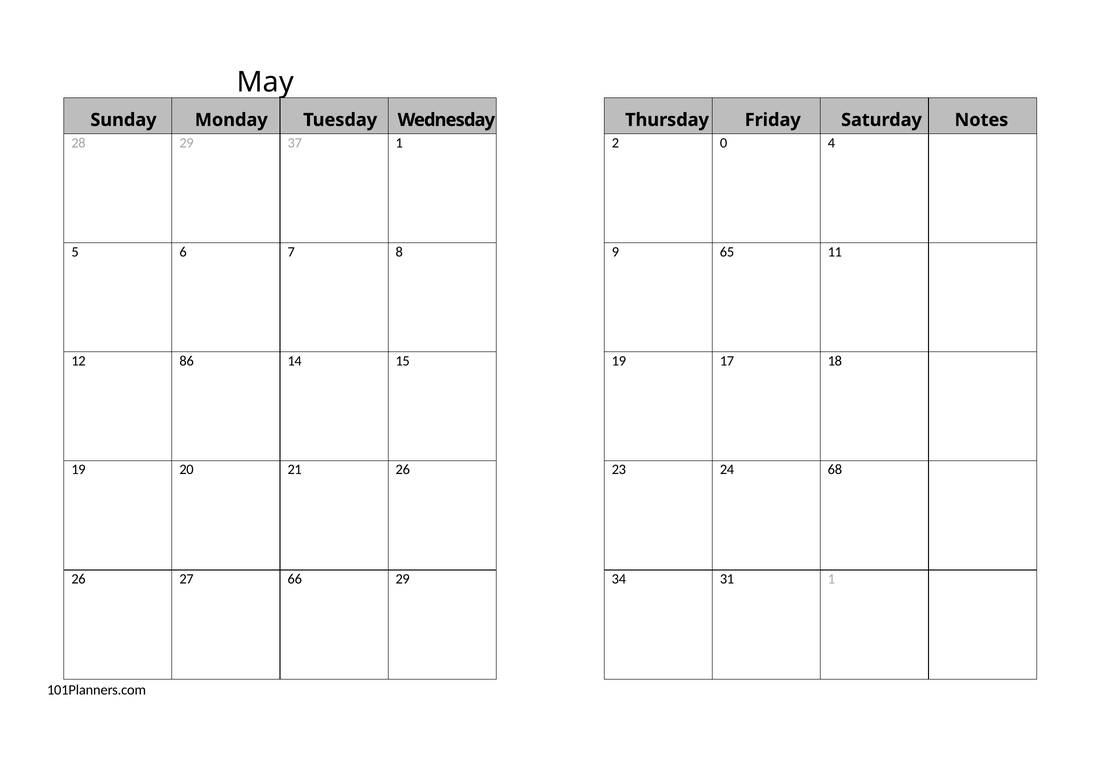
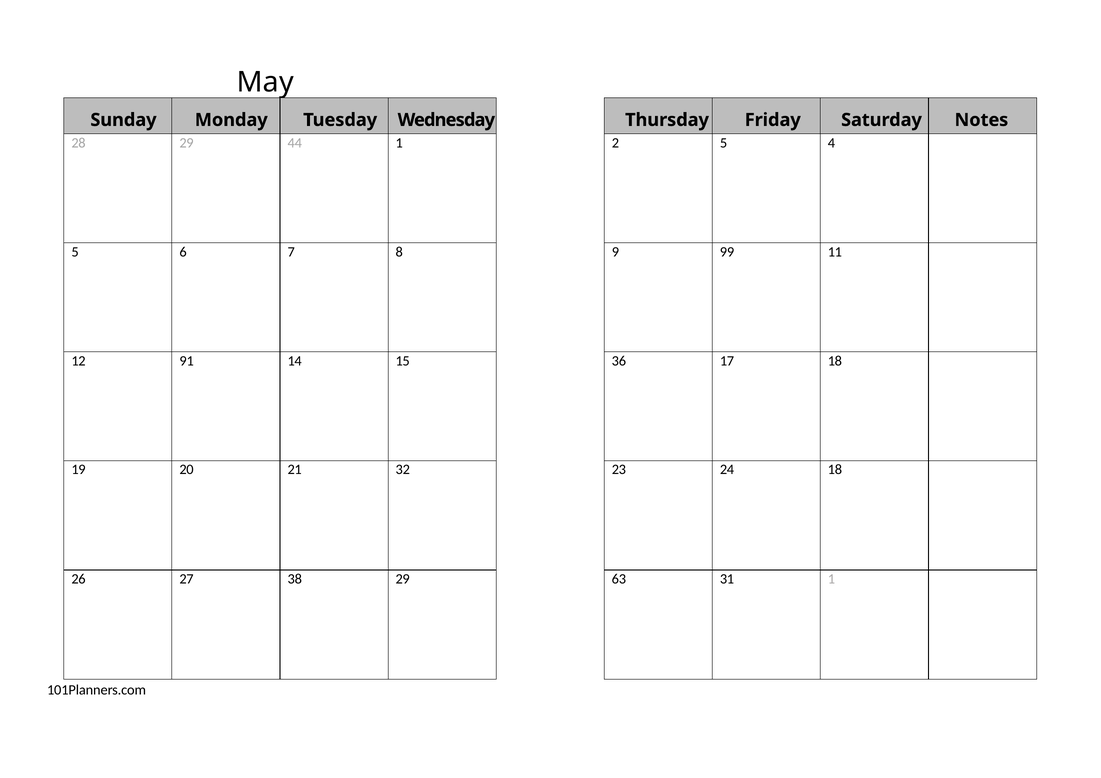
37: 37 -> 44 (295, 143)
2 0: 0 -> 5 (724, 143)
65: 65 -> 99 (727, 252)
86: 86 -> 91 (187, 361)
15 19: 19 -> 36 (619, 361)
21 26: 26 -> 32 (403, 470)
24 68: 68 -> 18 (835, 470)
66: 66 -> 38 (295, 580)
34: 34 -> 63 (619, 580)
